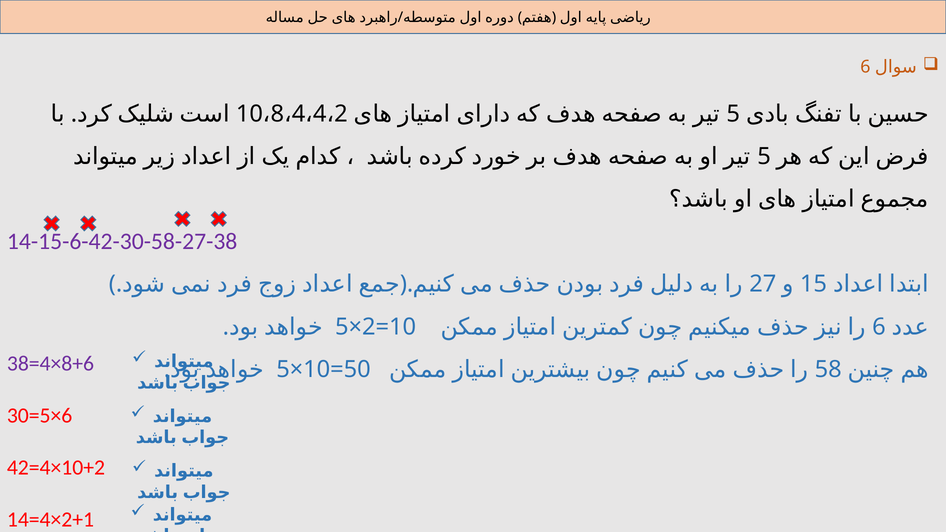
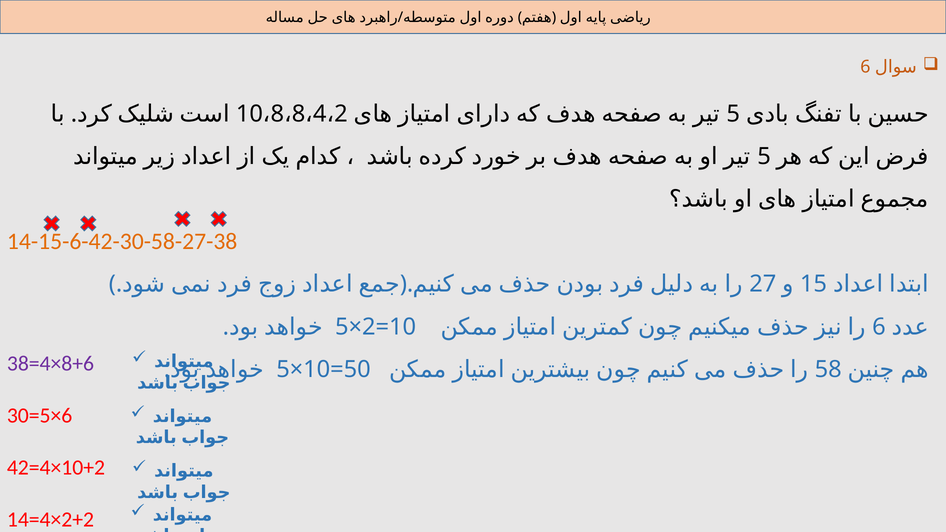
4: 4 -> 8 (299, 114)
14-15-6-42-30-58-27-38 colour: purple -> orange (122, 242)
14=4×2+1: 14=4×2+1 -> 14=4×2+2 (50, 520)
